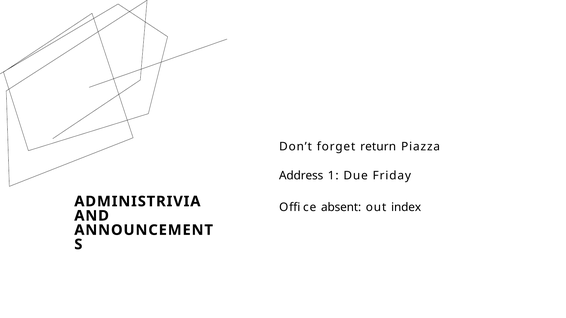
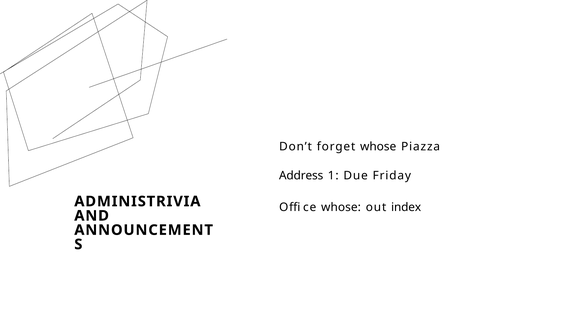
forget return: return -> whose (378, 147)
Office absent: absent -> whose (341, 207)
